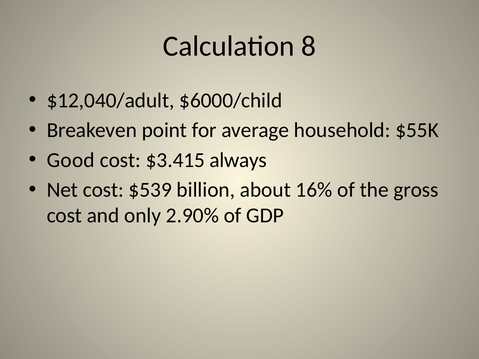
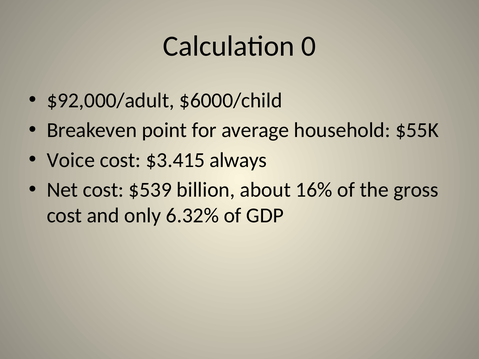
8: 8 -> 0 (309, 46)
$12,040/adult: $12,040/adult -> $92,000/adult (111, 100)
Good: Good -> Voice (71, 160)
2.90%: 2.90% -> 6.32% (192, 215)
